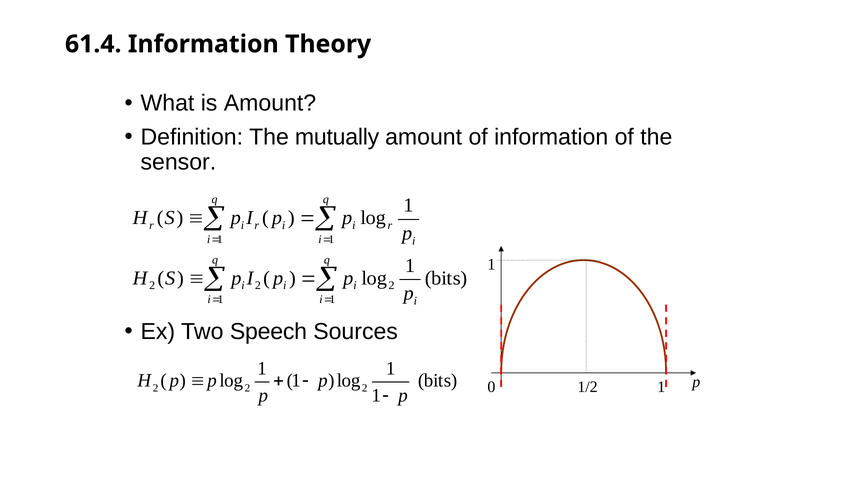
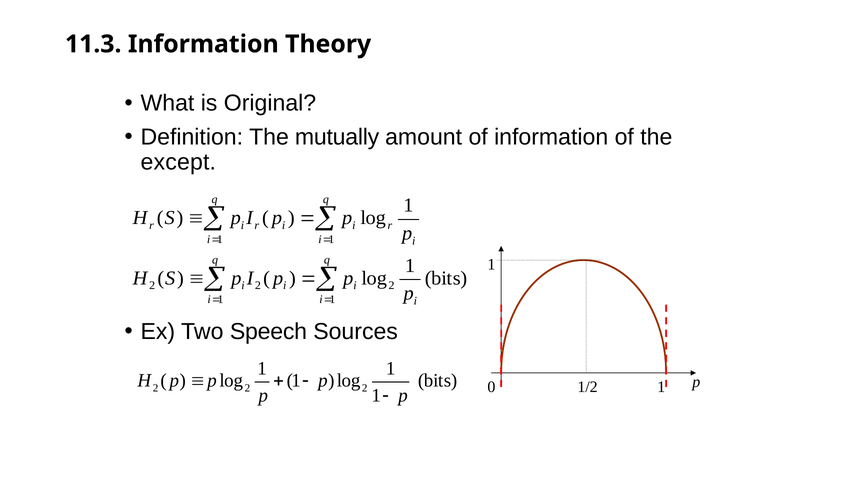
61.4: 61.4 -> 11.3 (93, 44)
is Amount: Amount -> Original (270, 103)
sensor: sensor -> except (178, 162)
